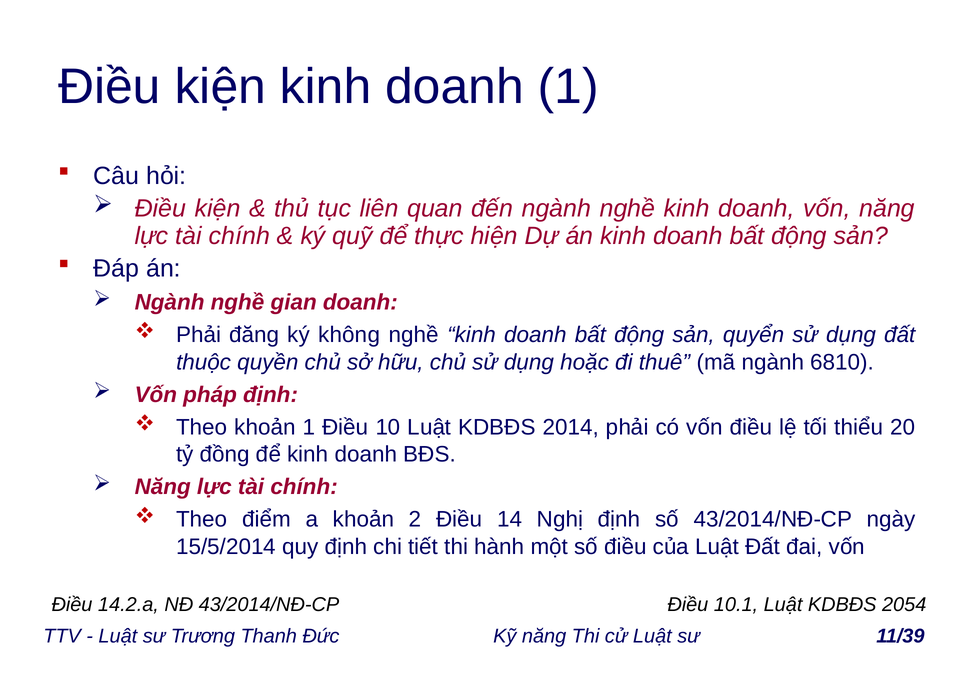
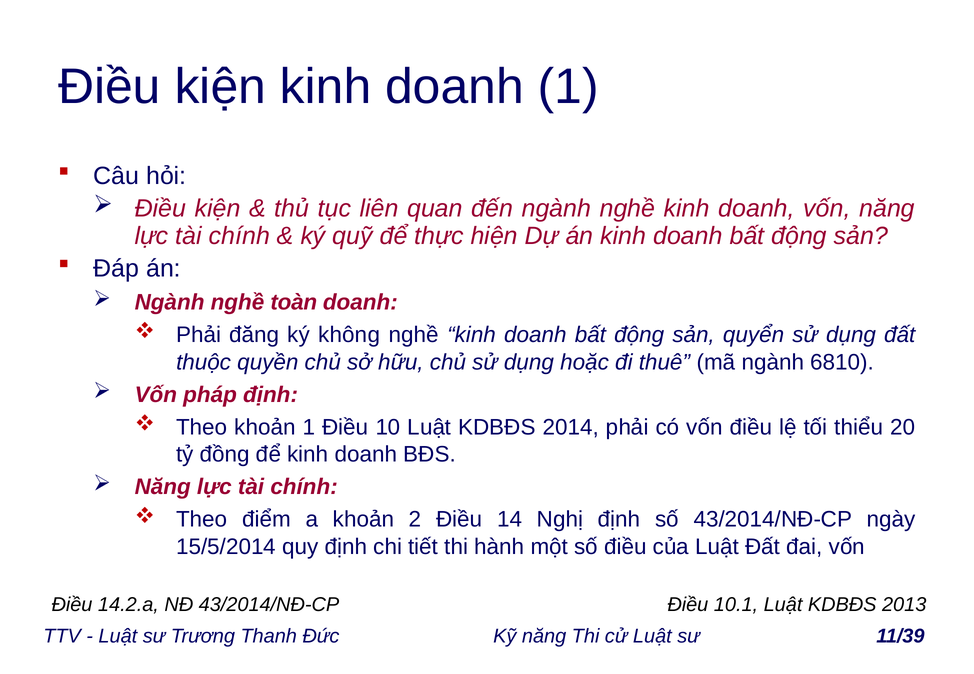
gian: gian -> toàn (294, 302)
2054: 2054 -> 2013 (904, 605)
